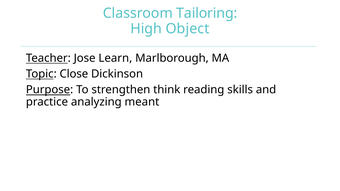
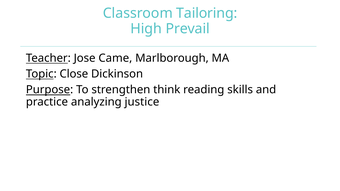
Object: Object -> Prevail (188, 29)
Learn: Learn -> Came (115, 58)
meant: meant -> justice (142, 102)
